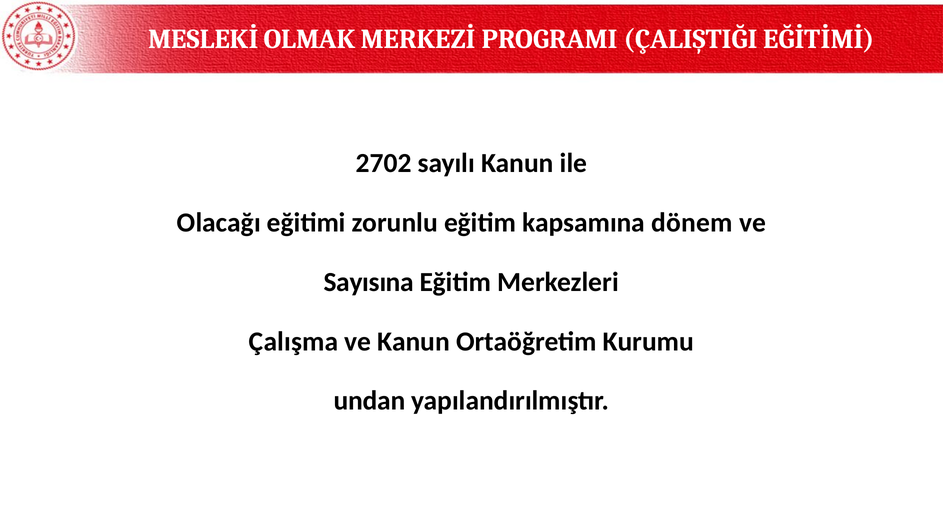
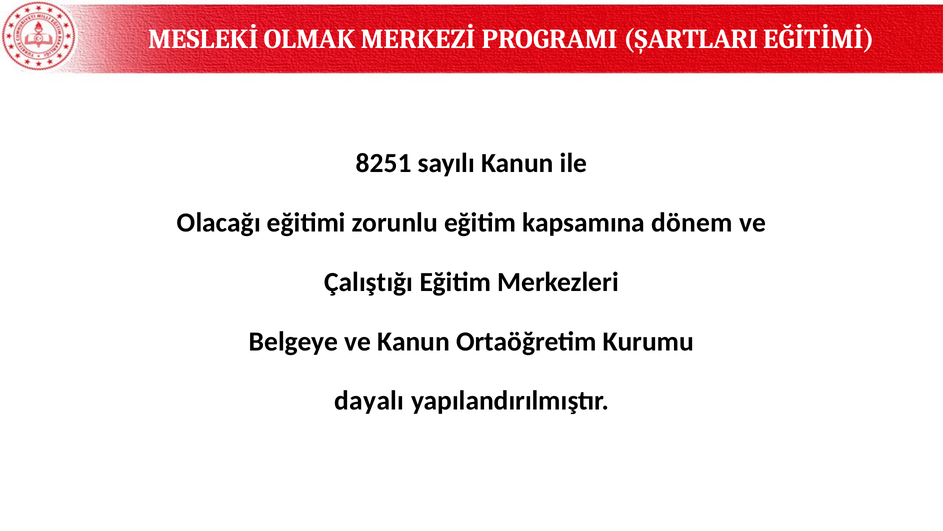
ÇALIŞTIĞI: ÇALIŞTIĞI -> ŞARTLARI (691, 39)
2702: 2702 -> 8251 (384, 163)
Sayısına: Sayısına -> Çalıştığı (369, 282)
Çalışma: Çalışma -> Belgeye (294, 341)
undan: undan -> dayalı (369, 400)
